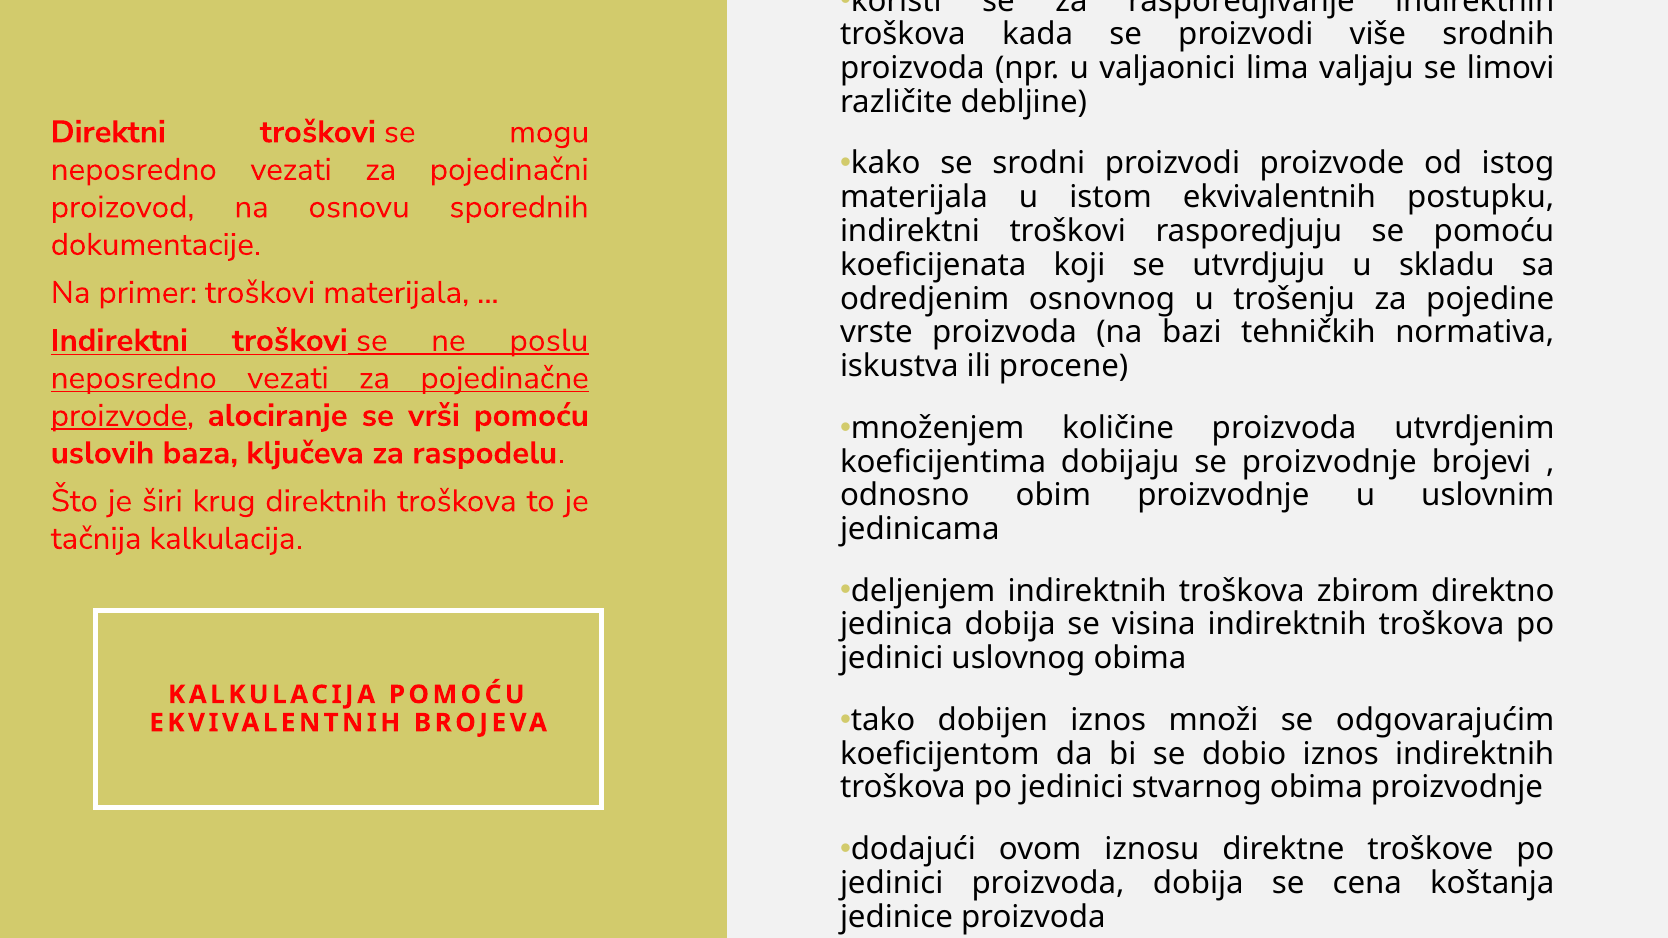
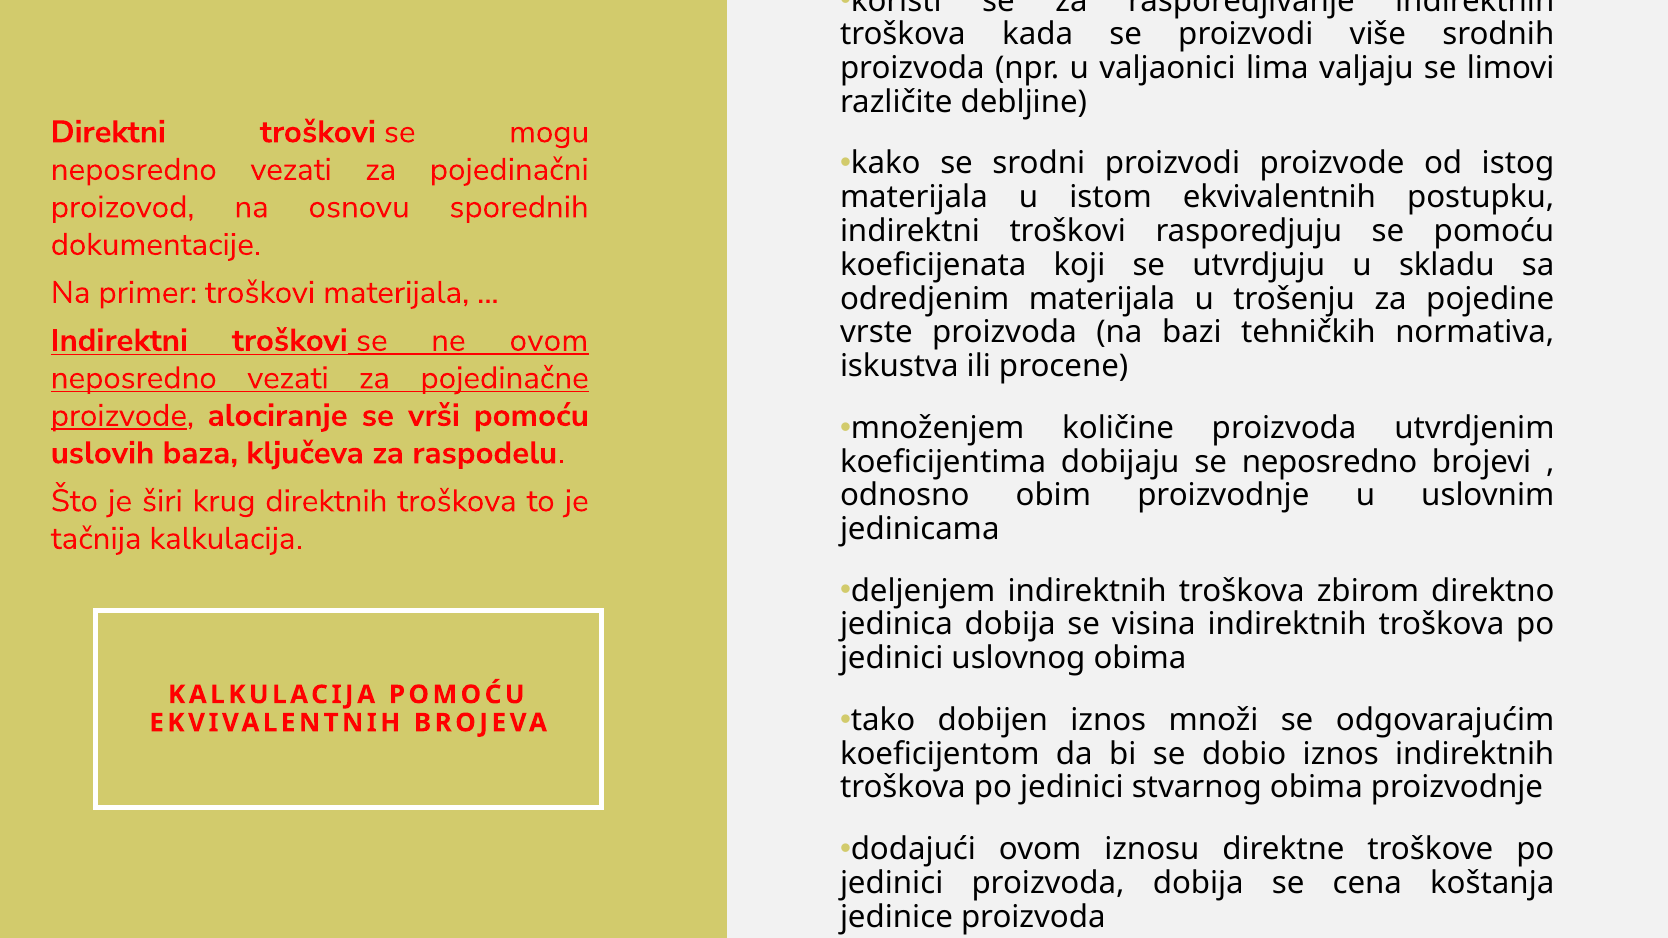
odredjenim osnovnog: osnovnog -> materijala (1102, 299)
ne poslu: poslu -> ovom (549, 341)
se proizvodnje: proizvodnje -> neposredno (1330, 462)
